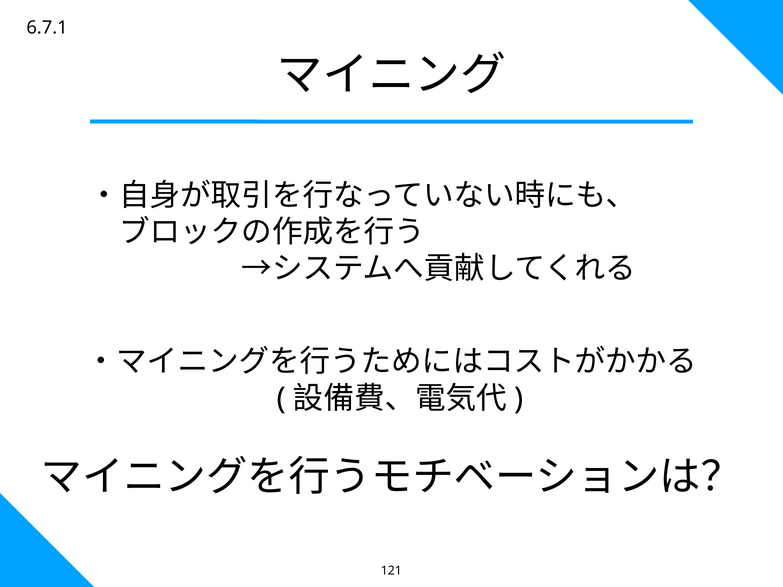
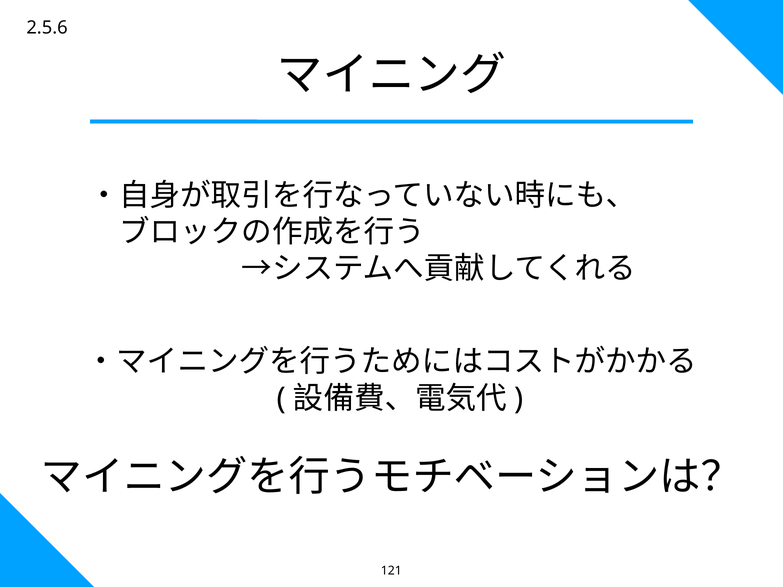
6.7.1: 6.7.1 -> 2.5.6 (47, 28)
